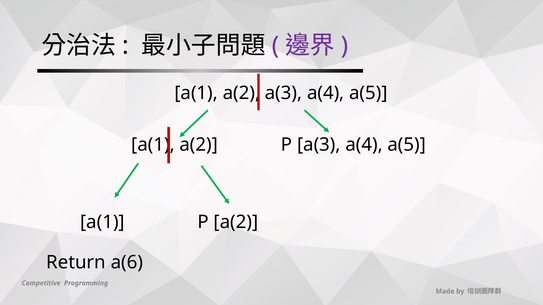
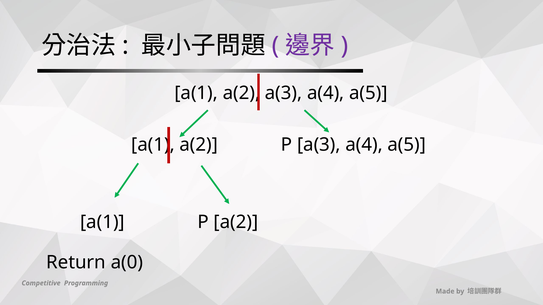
a(6: a(6 -> a(0 (127, 263)
